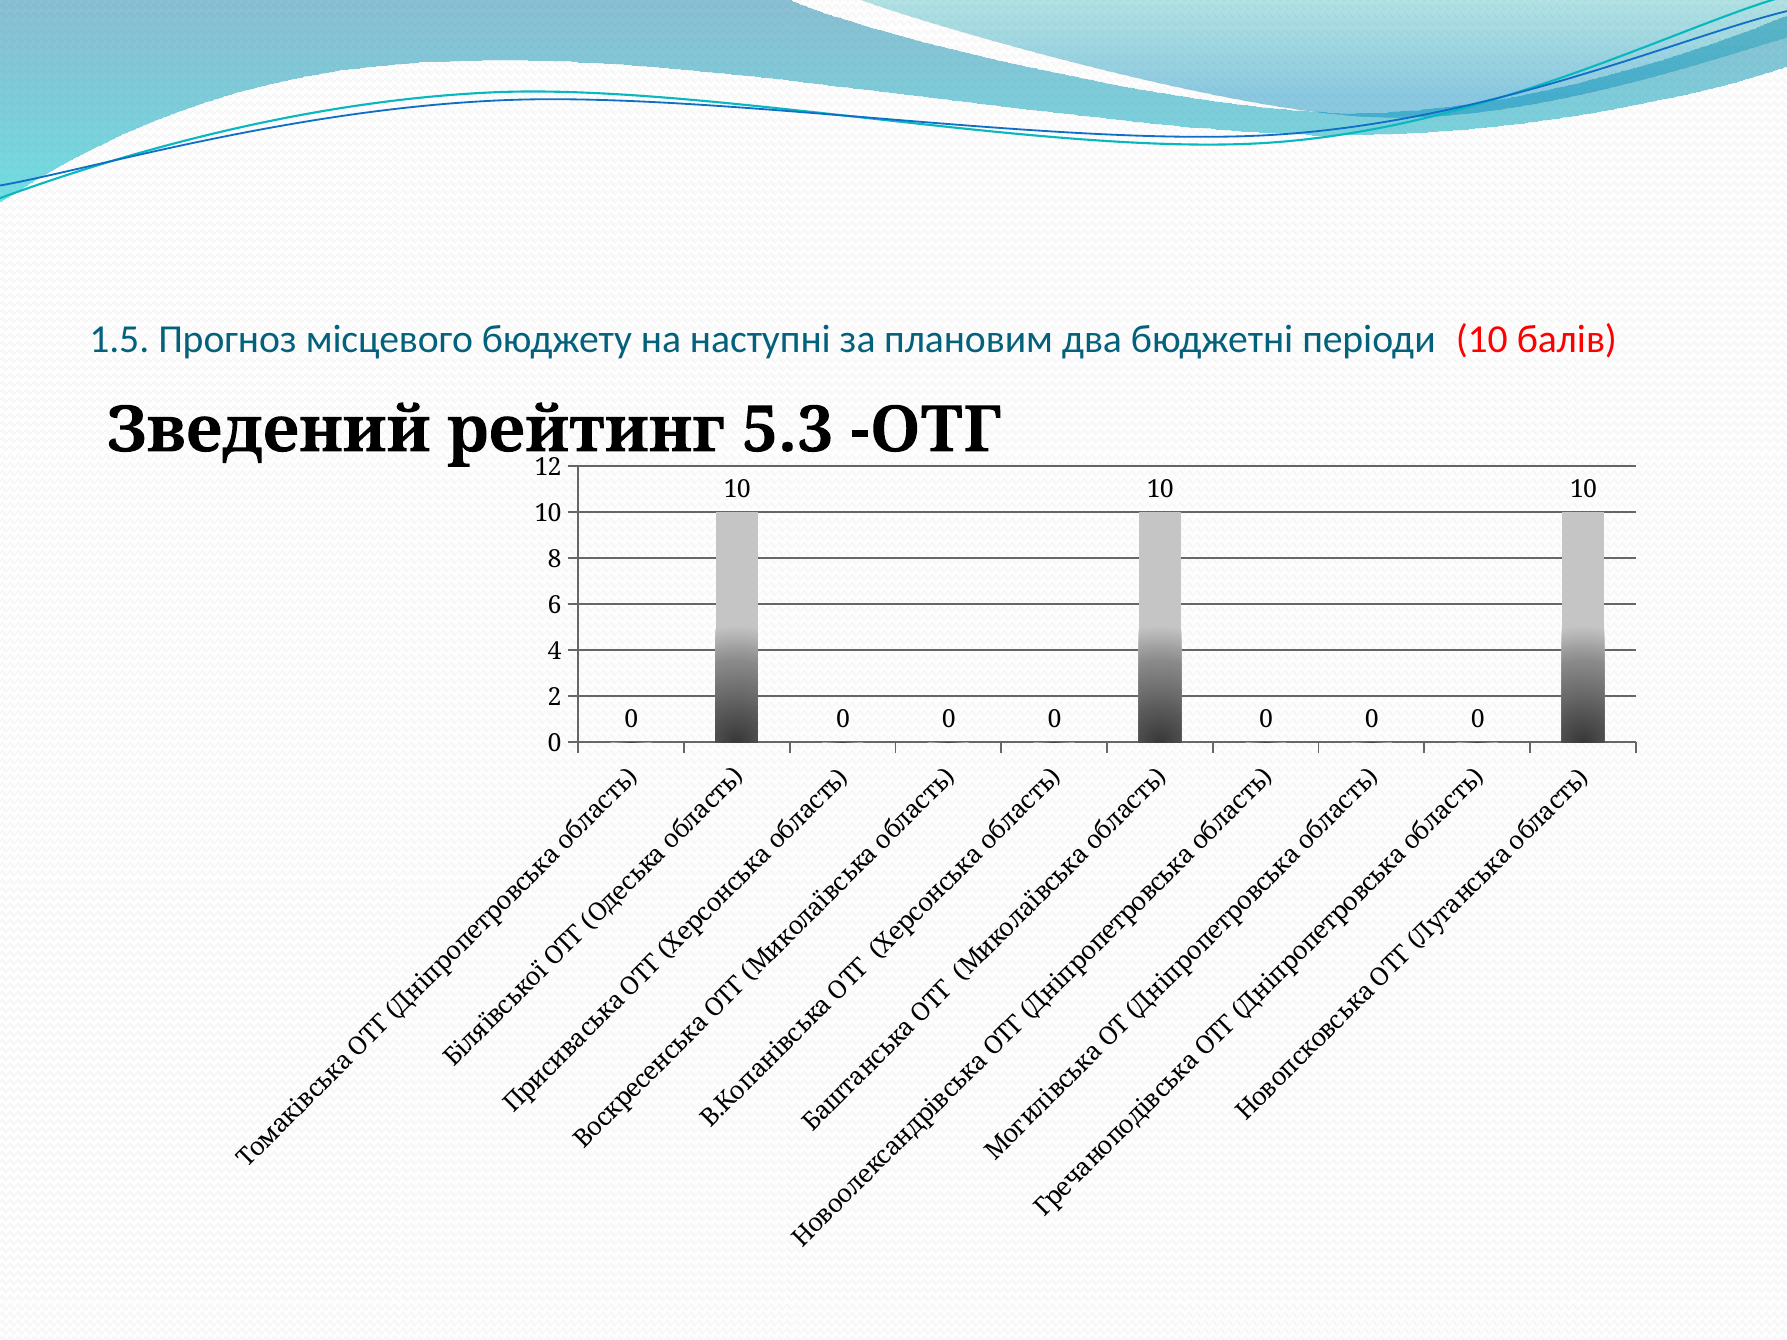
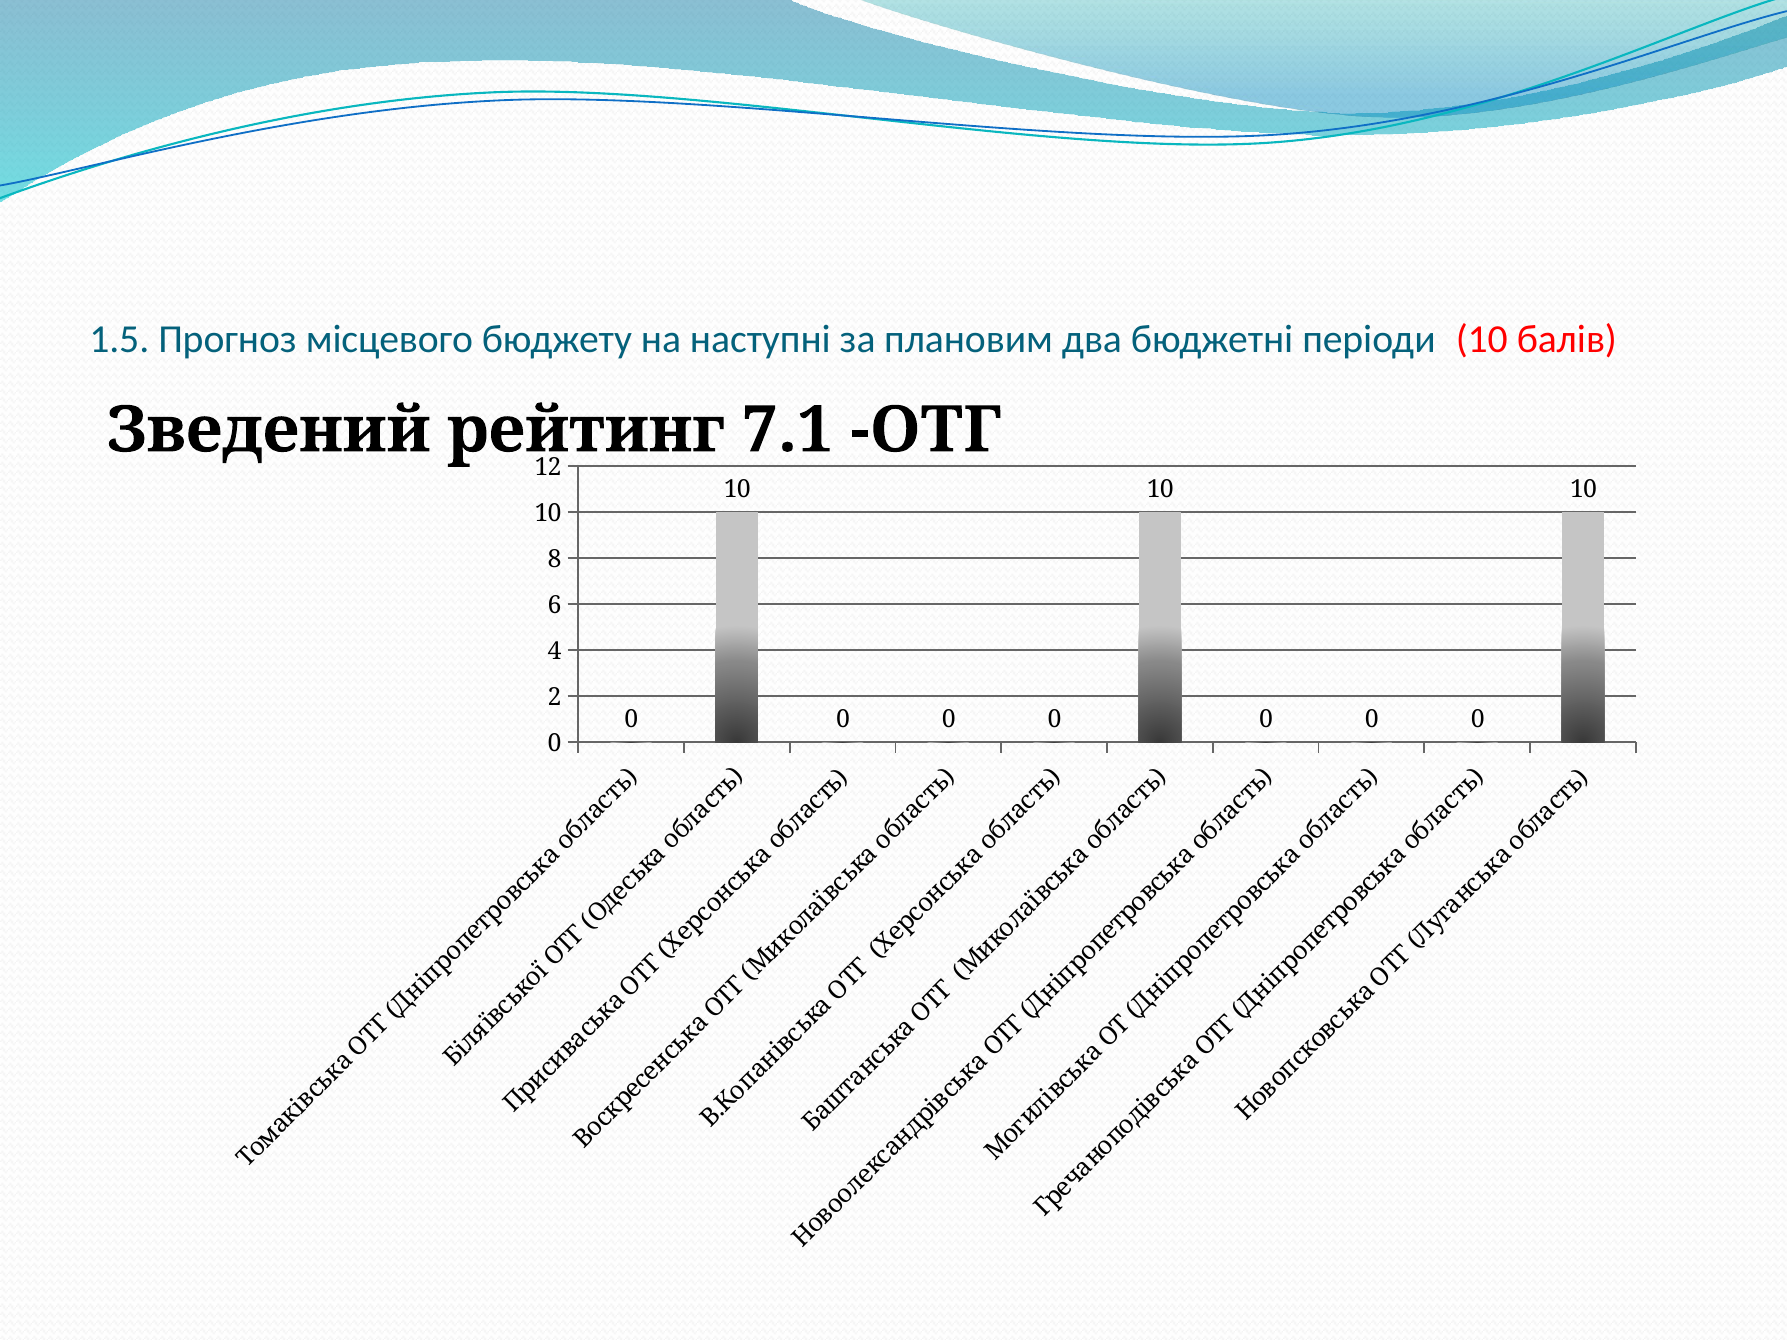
5.3: 5.3 -> 7.1 (787, 430)
